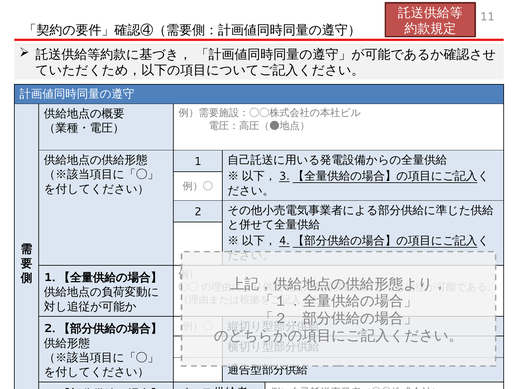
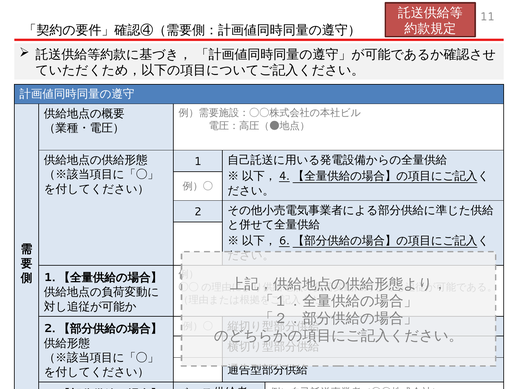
3: 3 -> 4 (284, 176)
4: 4 -> 6 (284, 240)
